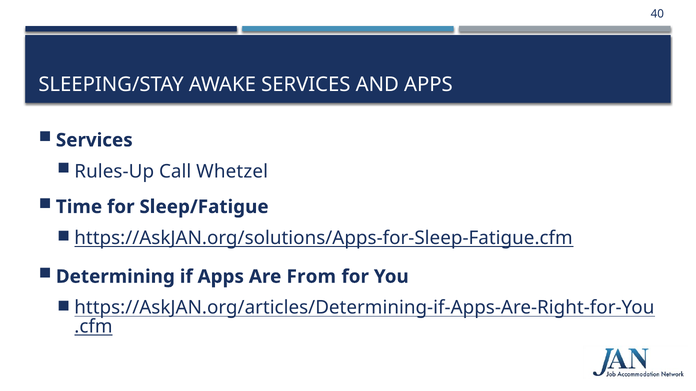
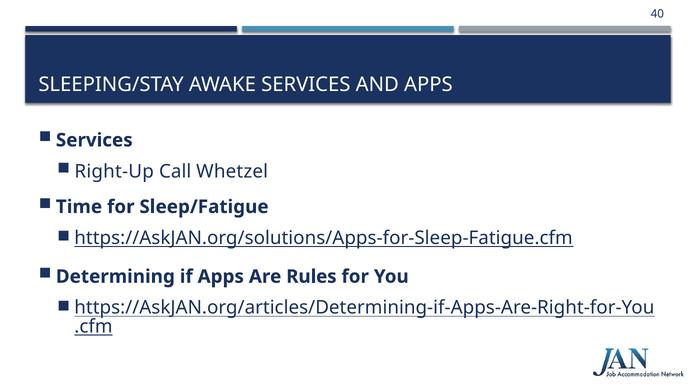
Rules-Up: Rules-Up -> Right-Up (114, 172)
From: From -> Rules (311, 277)
